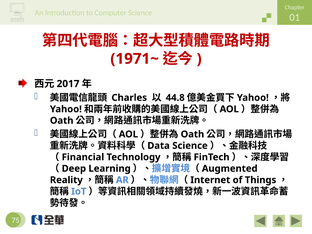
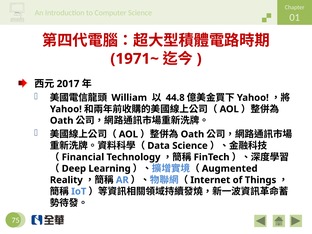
Charles: Charles -> William (129, 98)
